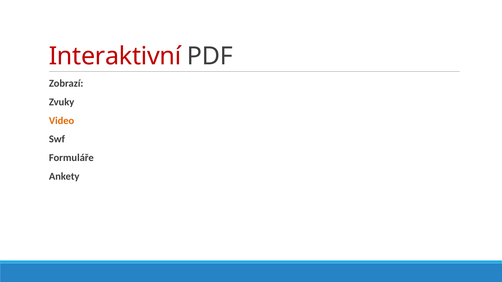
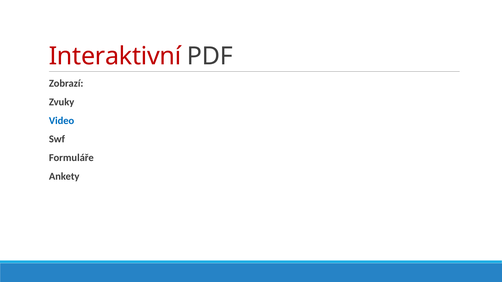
Video colour: orange -> blue (62, 121)
